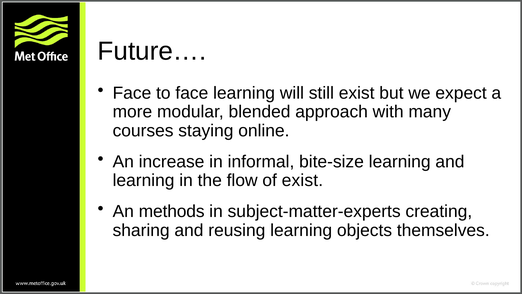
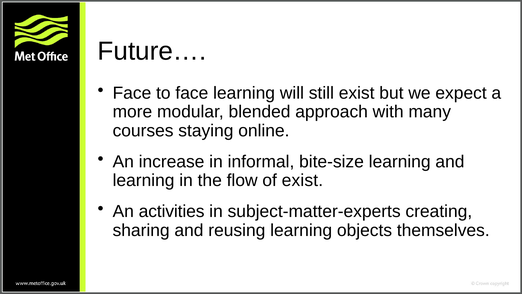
methods: methods -> activities (172, 211)
